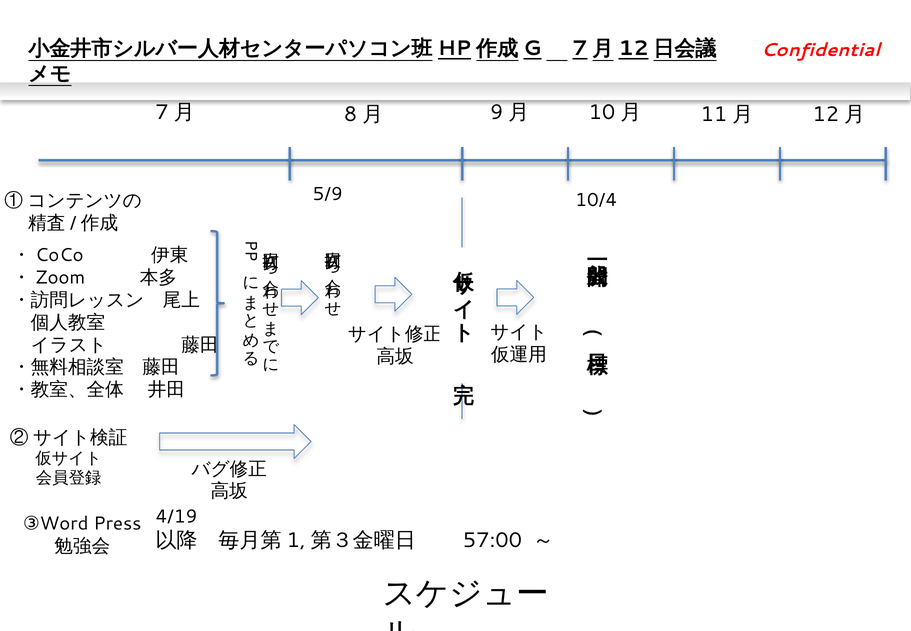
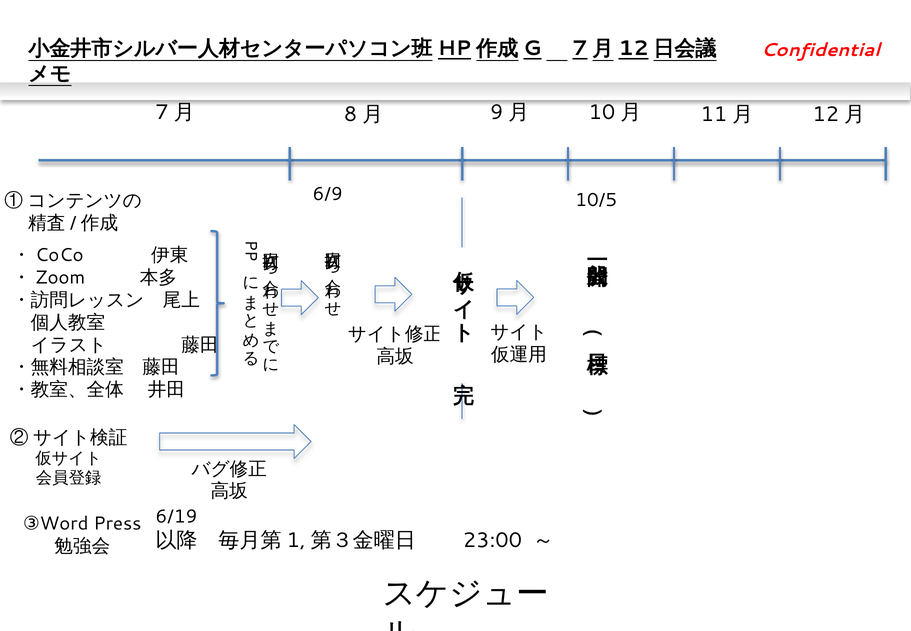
5/9: 5/9 -> 6/9 (328, 194)
10/4: 10/4 -> 10/5 (596, 200)
4/19: 4/19 -> 6/19 (176, 516)
57:00: 57:00 -> 23:00 (492, 540)
